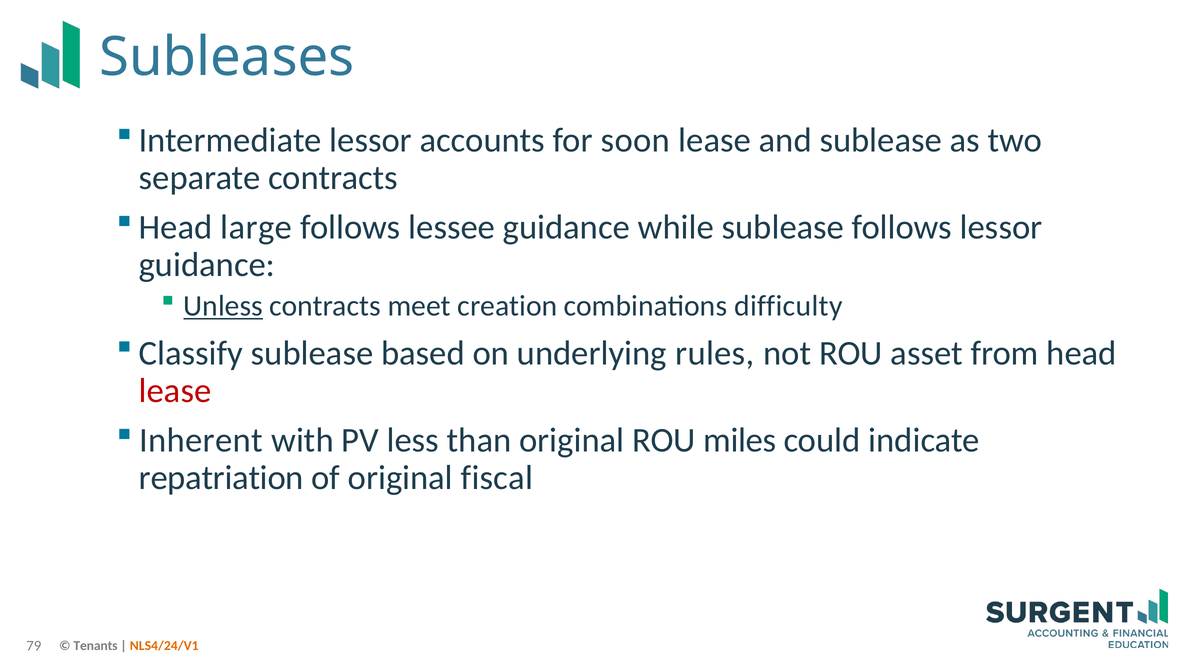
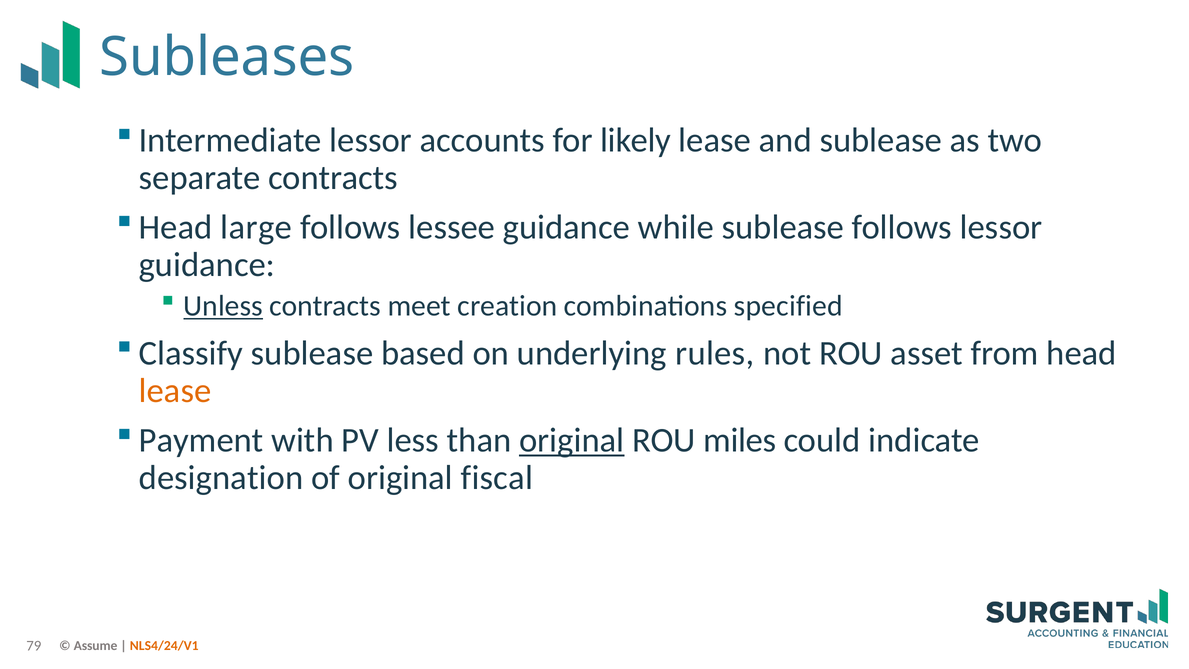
soon: soon -> likely (636, 140)
difficulty: difficulty -> specified (788, 306)
lease colour: red -> orange (175, 390)
Inherent: Inherent -> Payment (201, 440)
original underline: none -> present (572, 440)
repatriation: repatriation -> designation (221, 478)
Tenants: Tenants -> Assume (96, 646)
